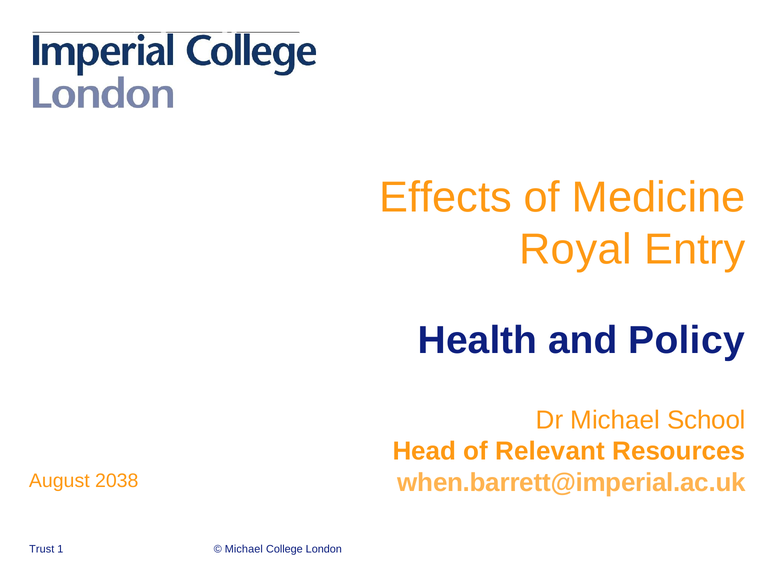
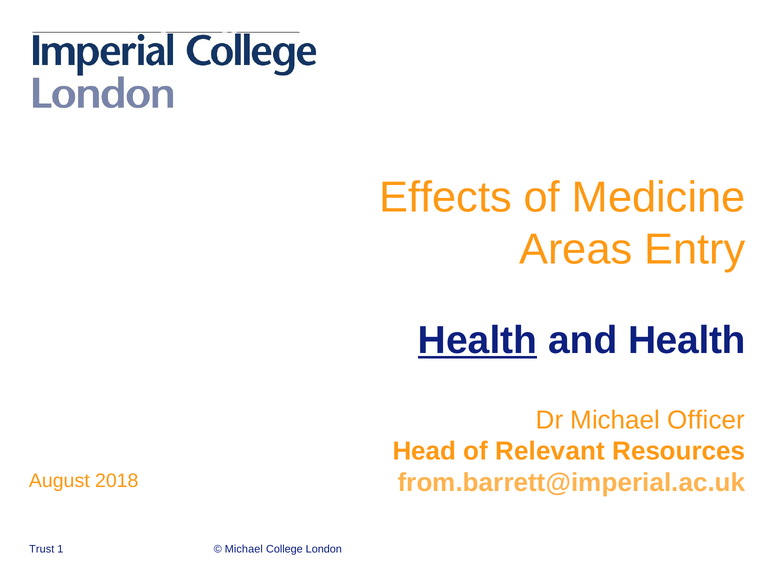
Royal: Royal -> Areas (576, 250)
Health underline: none -> present (478, 341)
and Policy: Policy -> Health (687, 341)
School: School -> Officer (706, 421)
when.barrett@imperial.ac.uk: when.barrett@imperial.ac.uk -> from.barrett@imperial.ac.uk (571, 483)
2038: 2038 -> 2018 (117, 481)
